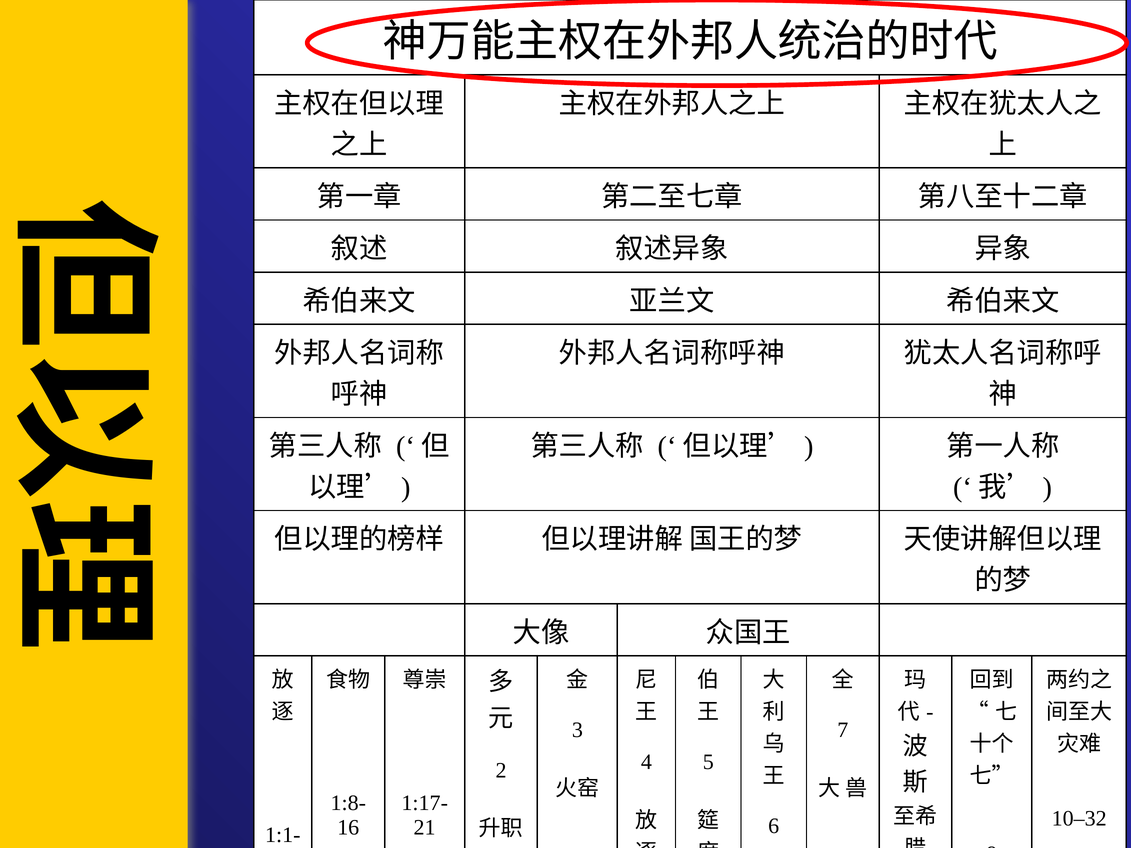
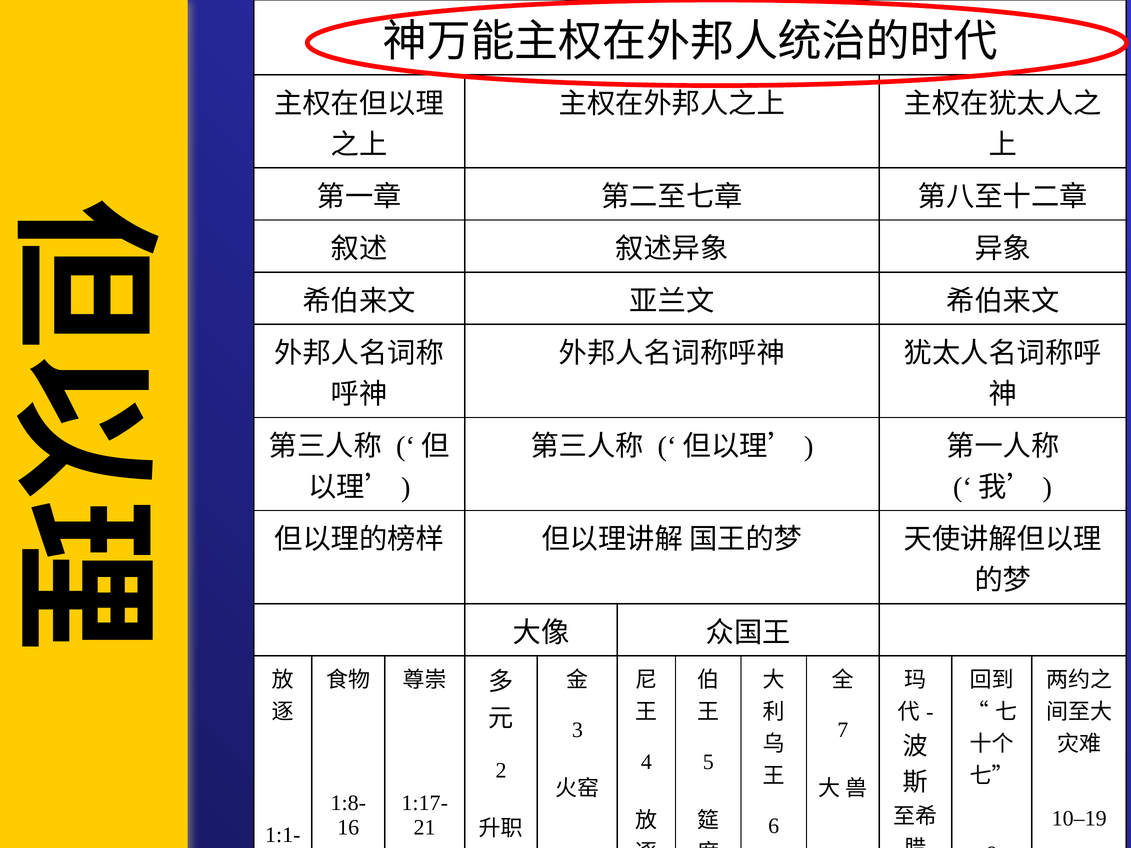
10–32: 10–32 -> 10–19 (1079, 819)
